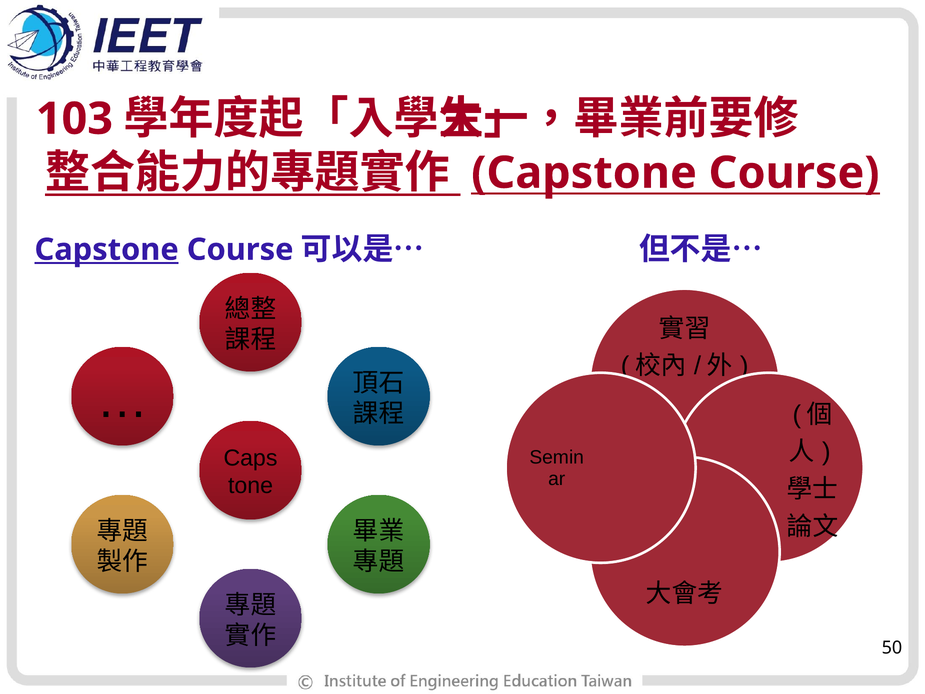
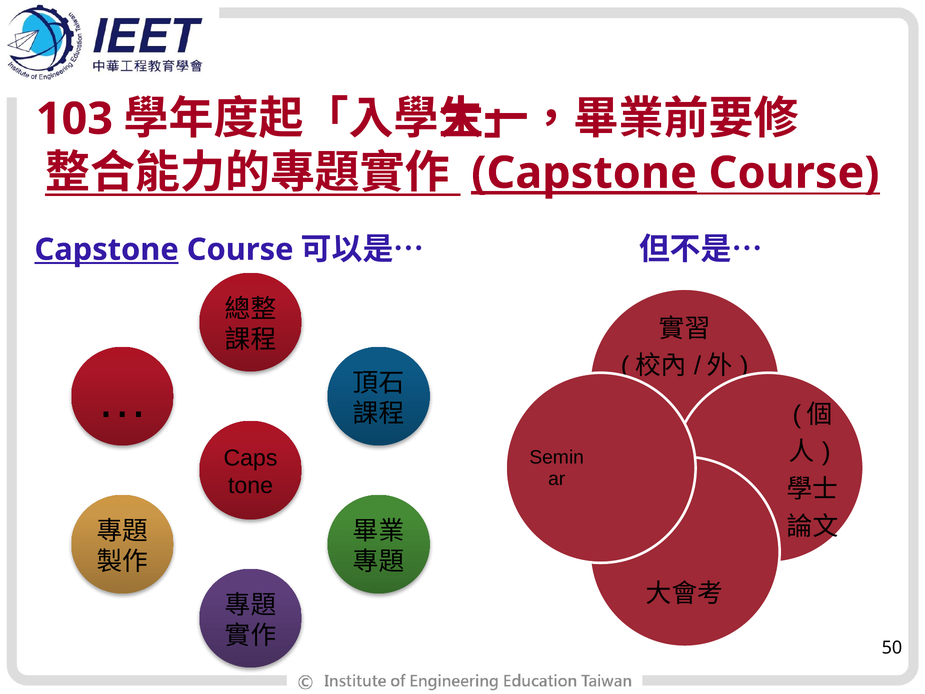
Capstone underline: none -> present (584, 173)
